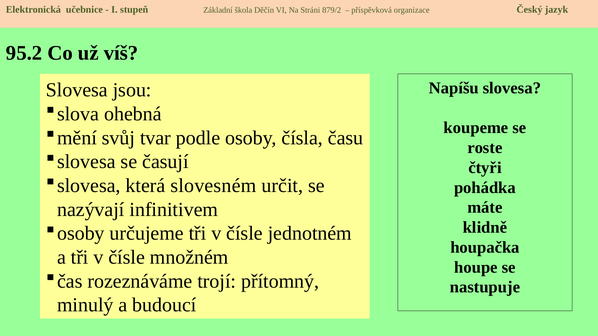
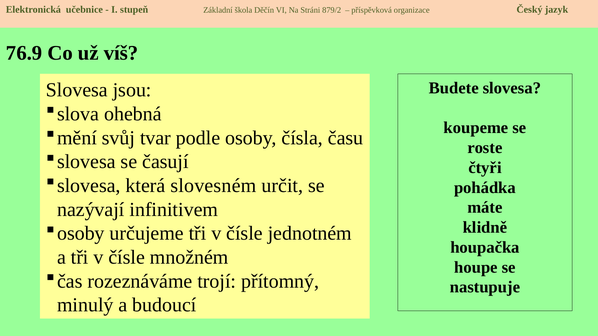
95.2: 95.2 -> 76.9 (24, 53)
Napíšu: Napíšu -> Budete (454, 88)
